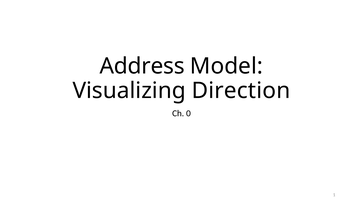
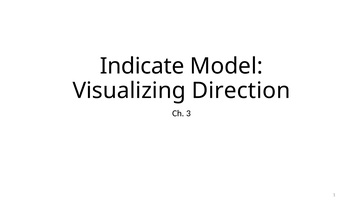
Address: Address -> Indicate (142, 66)
0: 0 -> 3 (188, 113)
